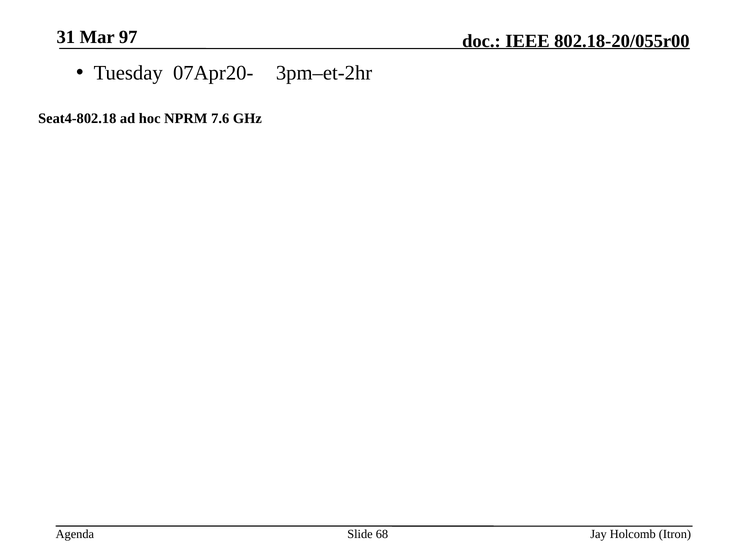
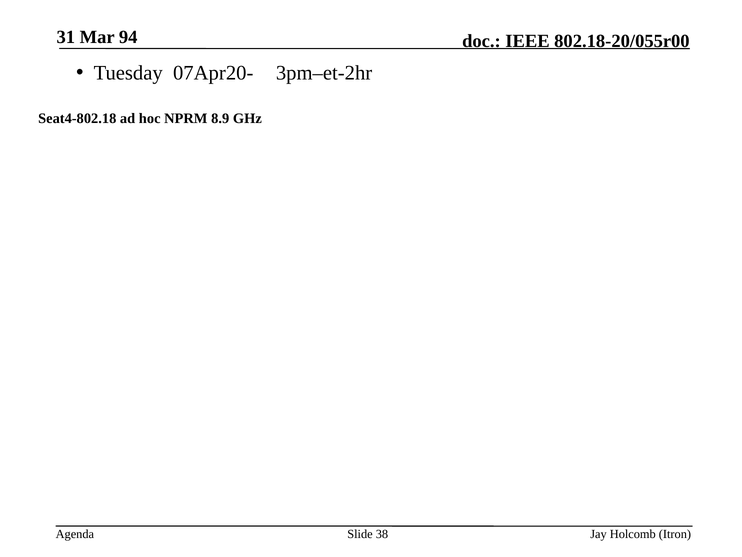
97: 97 -> 94 (128, 37)
7.6: 7.6 -> 8.9 (220, 118)
68: 68 -> 38 (382, 534)
